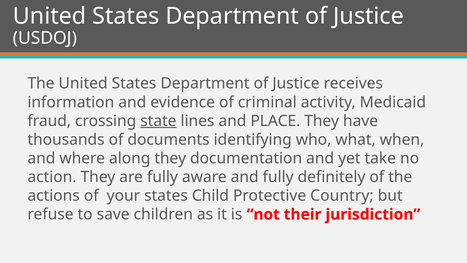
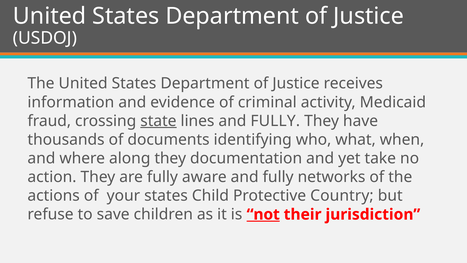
lines and PLACE: PLACE -> FULLY (275, 121)
definitely: definitely -> networks (332, 177)
not underline: none -> present (263, 214)
